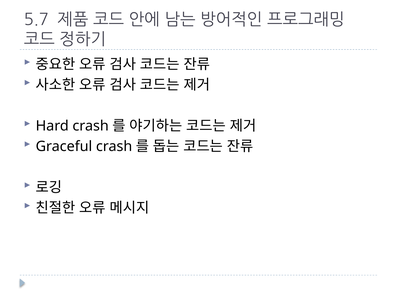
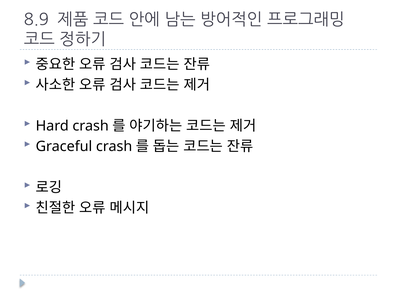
5.7: 5.7 -> 8.9 (36, 20)
